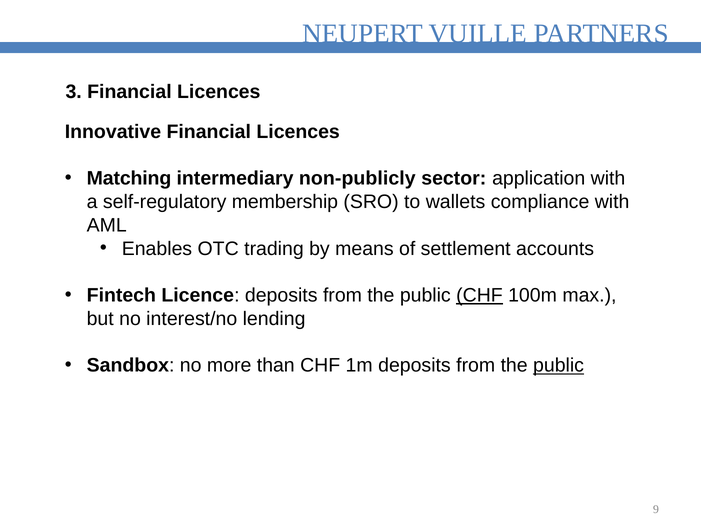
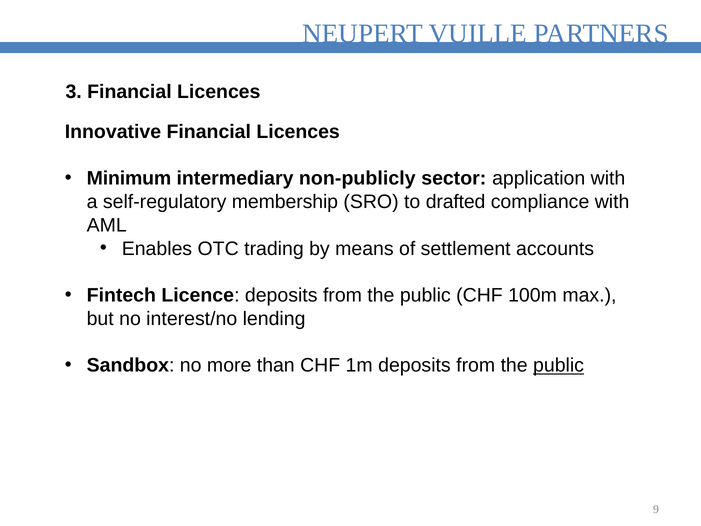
Matching: Matching -> Minimum (129, 178)
wallets: wallets -> drafted (456, 202)
CHF underline: present -> none (479, 295)
